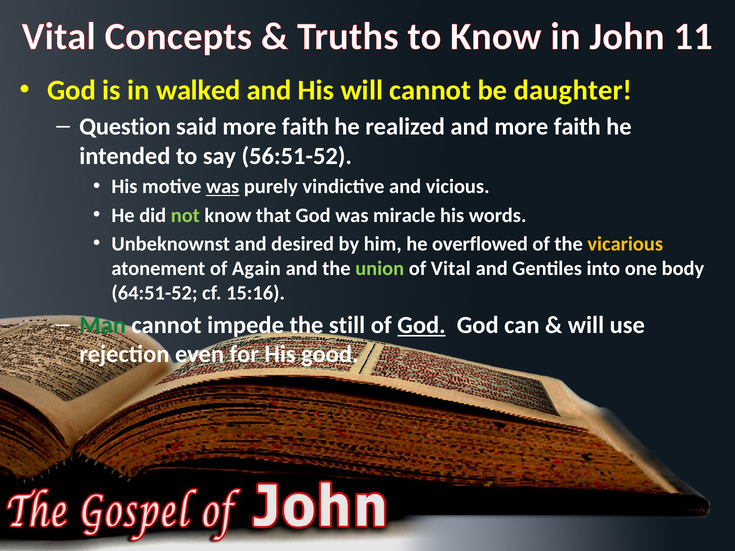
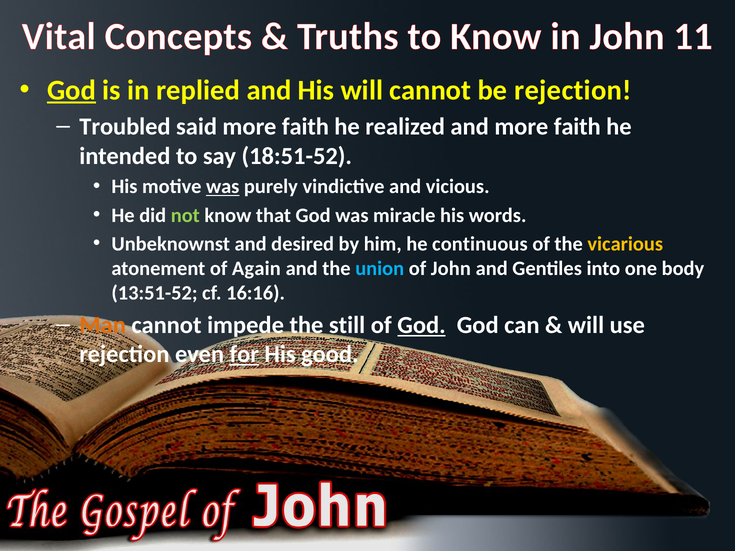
God underline: none -> present (72, 90)
walked: walked -> replied (198, 90)
be daughter: daughter -> rejection (573, 90)
Question: Question -> Troubled (125, 127)
56:51-52: 56:51-52 -> 18:51-52 (297, 156)
overflowed: overflowed -> continuous (480, 244)
union colour: light green -> light blue (380, 269)
of Vital: Vital -> John (451, 269)
64:51-52: 64:51-52 -> 13:51-52 (154, 293)
15:16: 15:16 -> 16:16 (256, 293)
Man colour: green -> orange (103, 325)
for underline: none -> present (244, 355)
